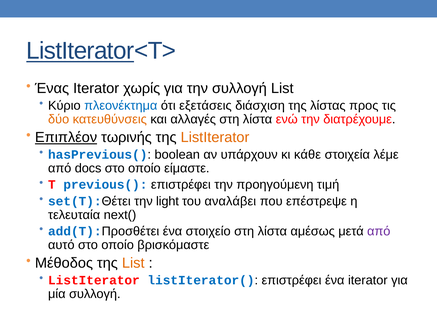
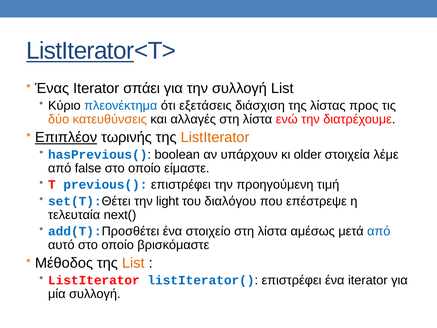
χωρίς: χωρίς -> σπάει (142, 88)
κάθε: κάθε -> older (308, 154)
docs: docs -> false (88, 168)
αναλάβει: αναλάβει -> διαλόγου (230, 201)
από colour: purple -> blue (379, 231)
